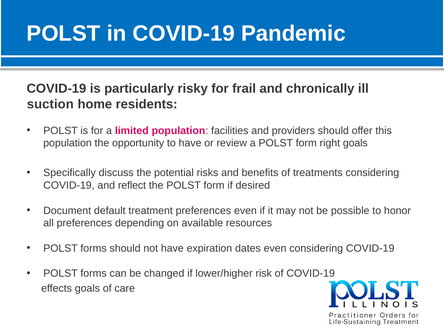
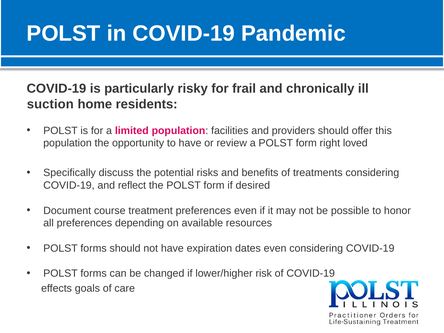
right goals: goals -> loved (355, 143)
default: default -> course (110, 211)
